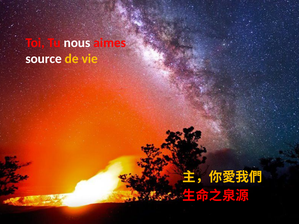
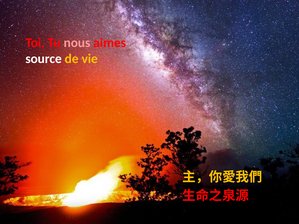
nous colour: white -> pink (77, 43)
